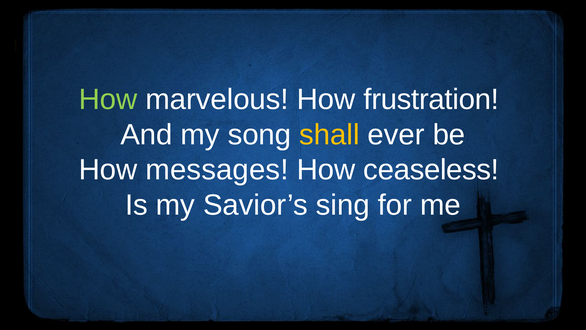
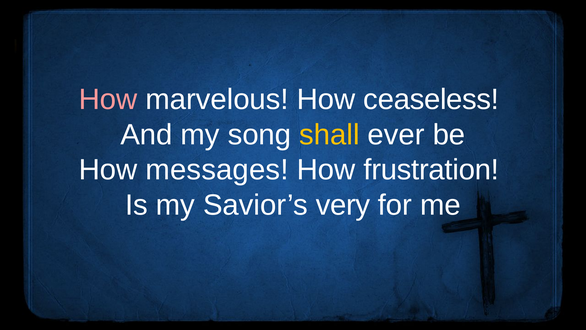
How colour: light green -> pink (108, 99)
frustration: frustration -> ceaseless (431, 99)
ceaseless: ceaseless -> frustration (431, 170)
sing: sing -> very (343, 205)
